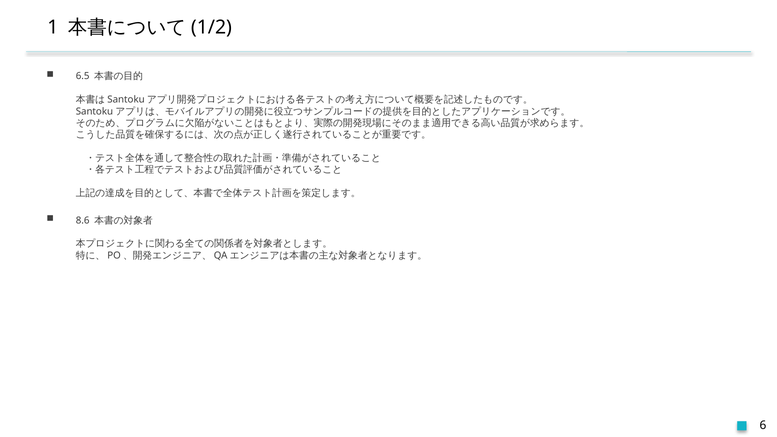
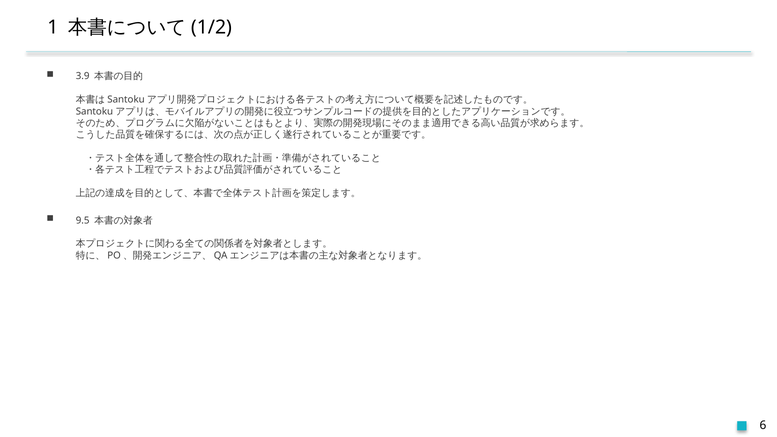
6.5: 6.5 -> 3.9 (83, 76)
8.6: 8.6 -> 9.5 (83, 220)
